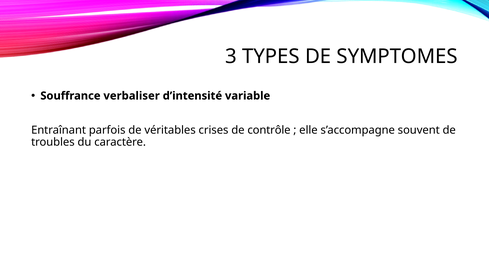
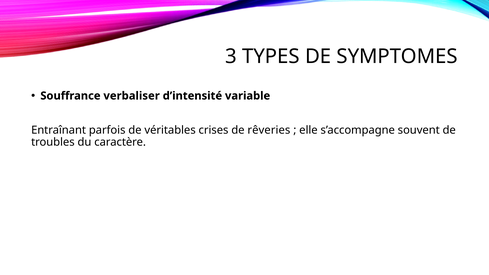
contrôle: contrôle -> rêveries (269, 130)
